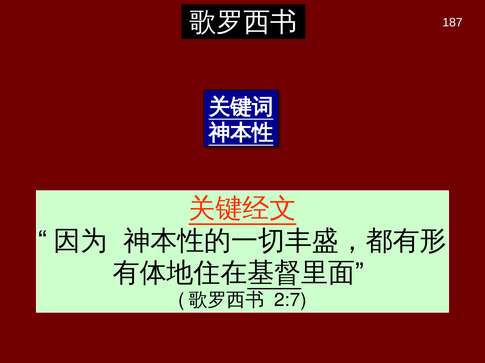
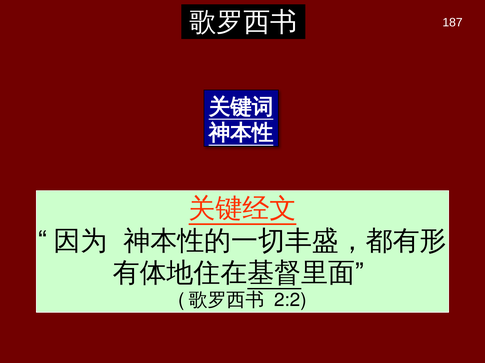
2:7: 2:7 -> 2:2 (291, 301)
